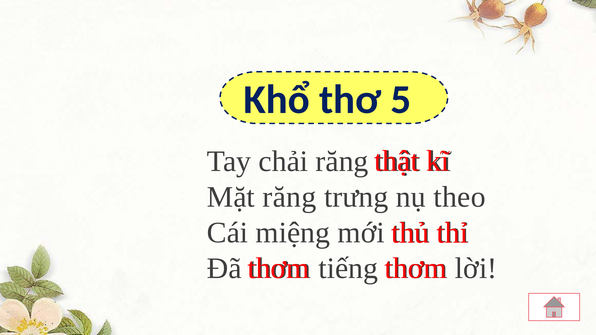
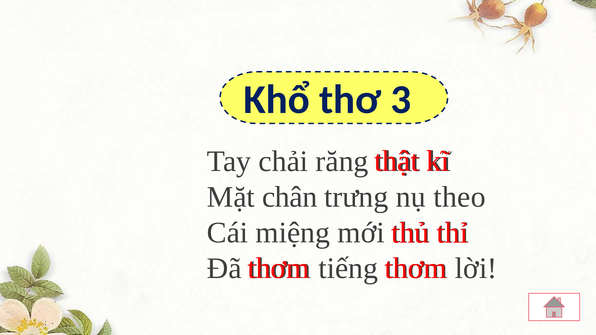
5: 5 -> 3 (401, 100)
Mặt răng: răng -> chân (290, 197)
